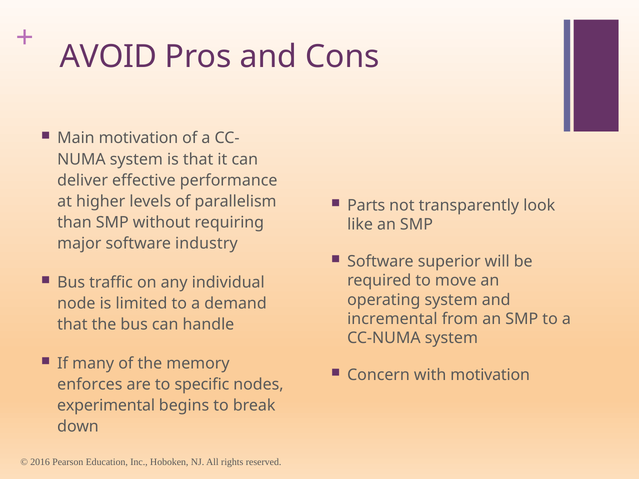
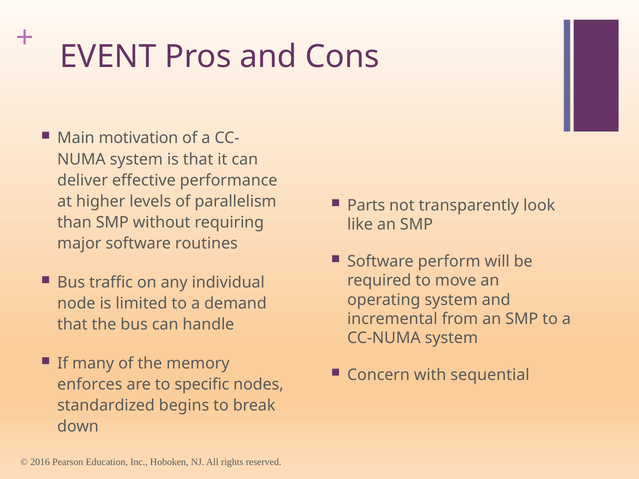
AVOID: AVOID -> EVENT (108, 57)
industry: industry -> routines (206, 244)
superior: superior -> perform (449, 262)
with motivation: motivation -> sequential (490, 375)
experimental: experimental -> standardized (106, 406)
